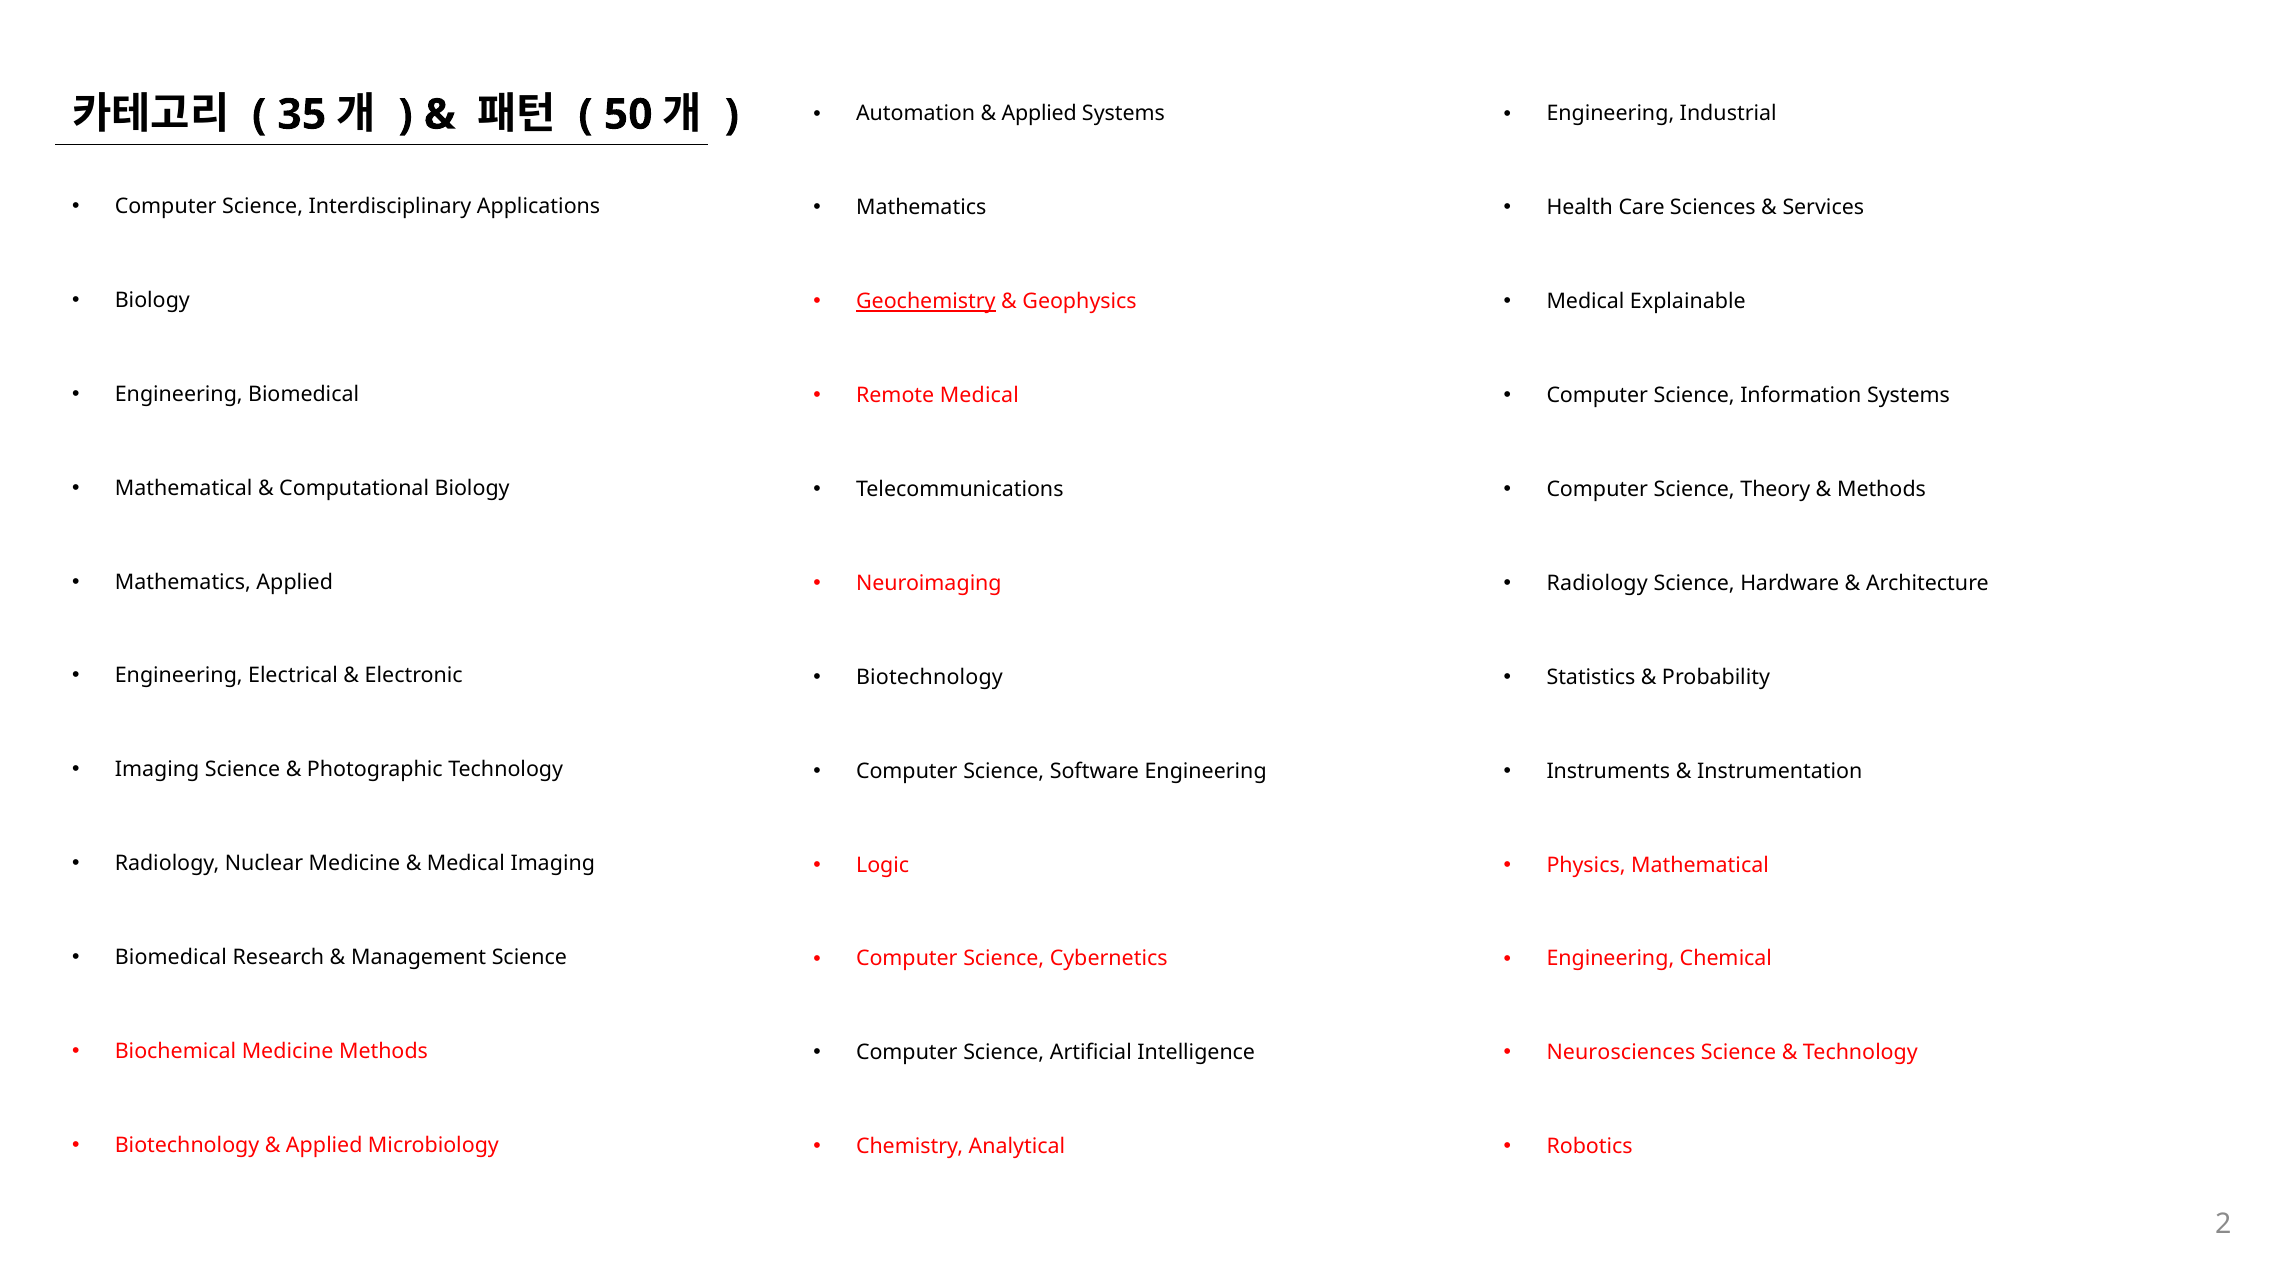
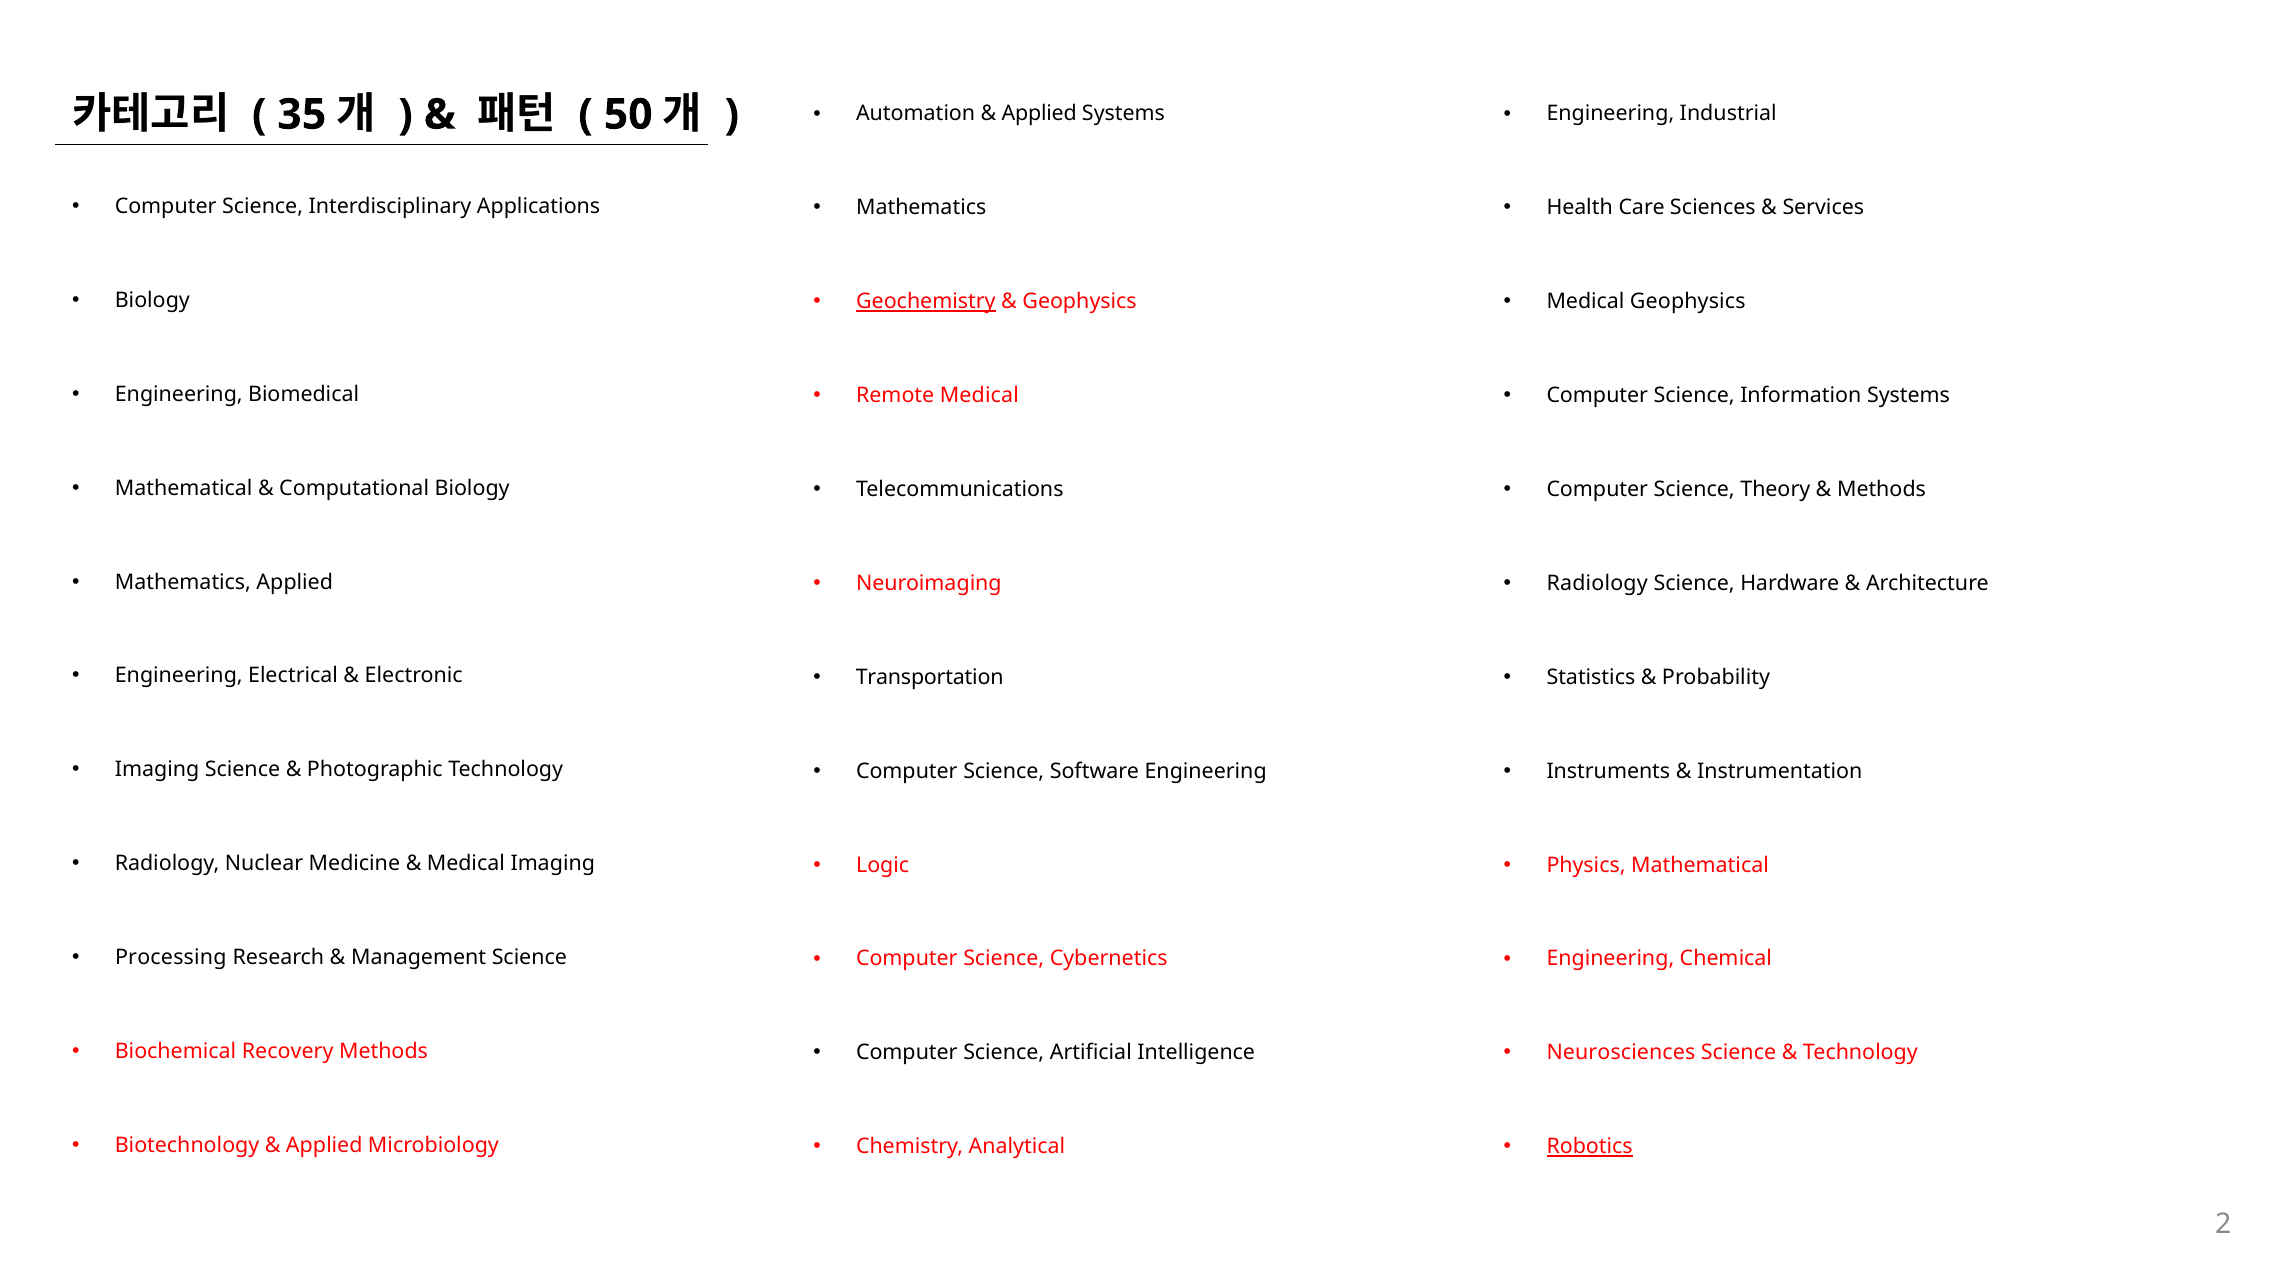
Medical Explainable: Explainable -> Geophysics (1688, 302)
Biotechnology: Biotechnology -> Transportation (930, 677)
Biomedical: Biomedical -> Processing (171, 958)
Biochemical Medicine: Medicine -> Recovery (288, 1052)
Robotics underline: none -> present (1590, 1147)
